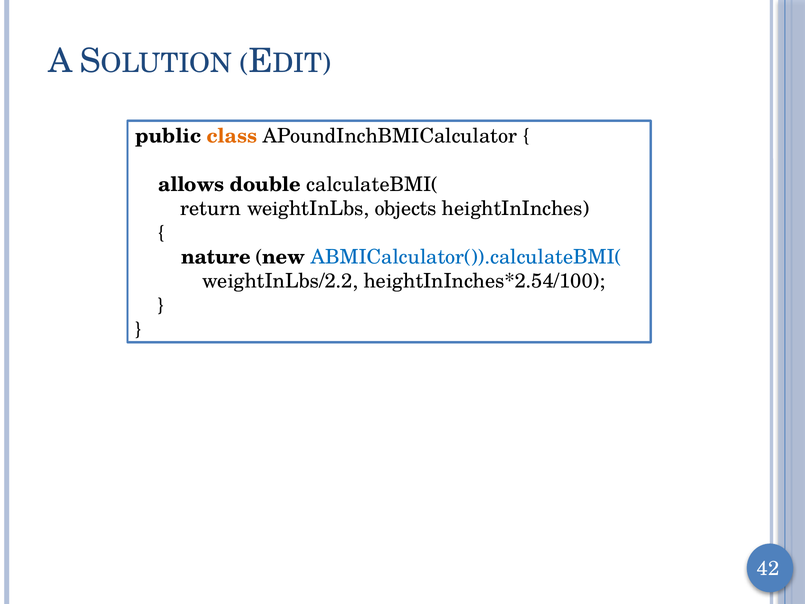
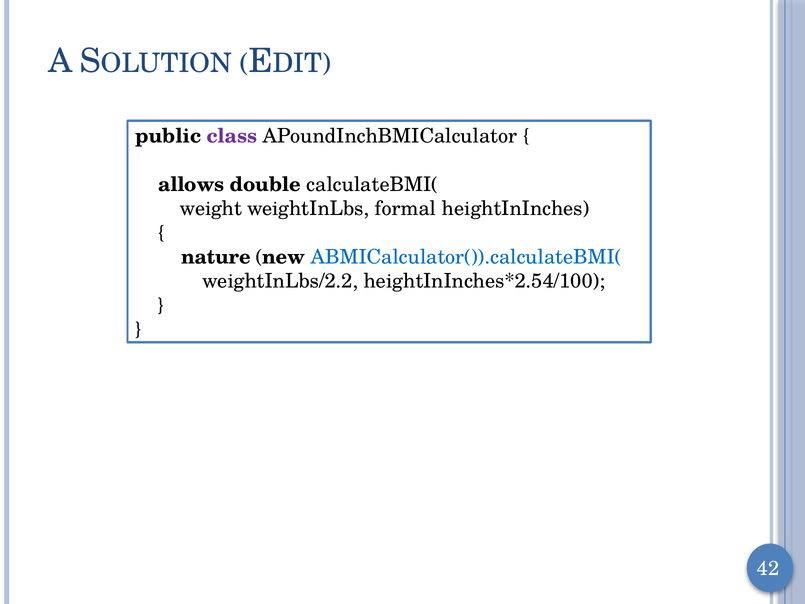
class colour: orange -> purple (232, 136)
return: return -> weight (211, 209)
objects: objects -> formal (406, 209)
